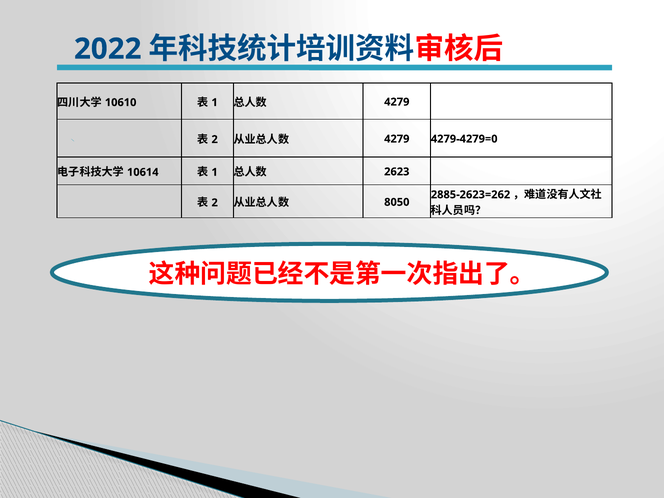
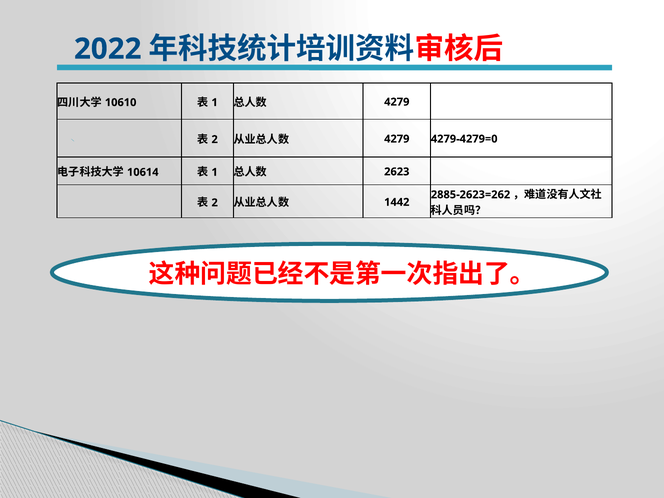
8050: 8050 -> 1442 (397, 202)
